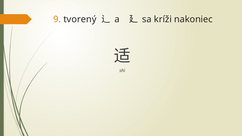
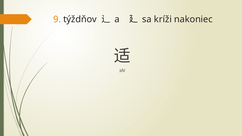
tvorený: tvorený -> týždňov (80, 19)
